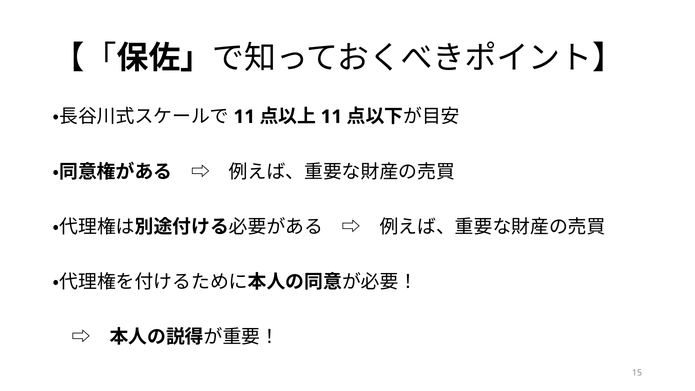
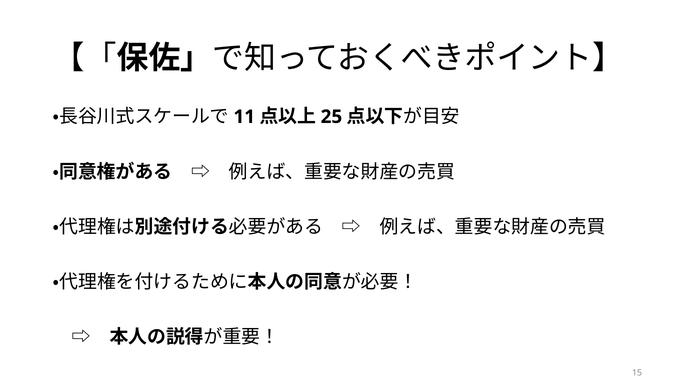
11: 11 -> 25 (331, 117)
